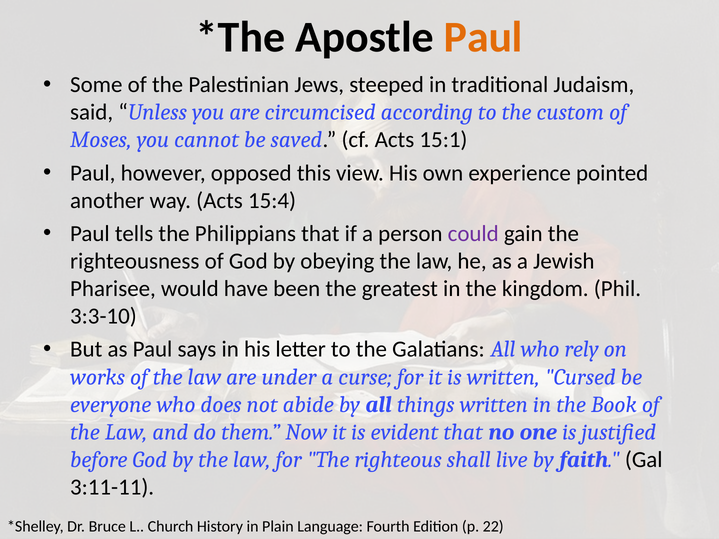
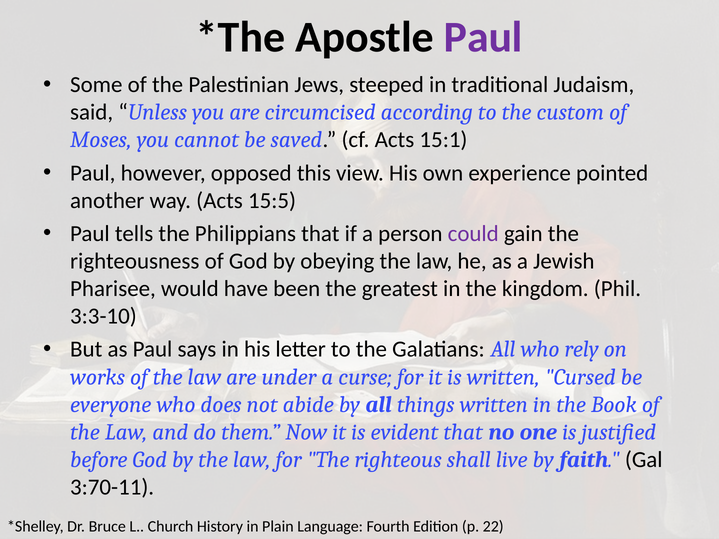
Paul colour: orange -> purple (483, 37)
15:4: 15:4 -> 15:5 (272, 201)
3:11-11: 3:11-11 -> 3:70-11 (112, 487)
